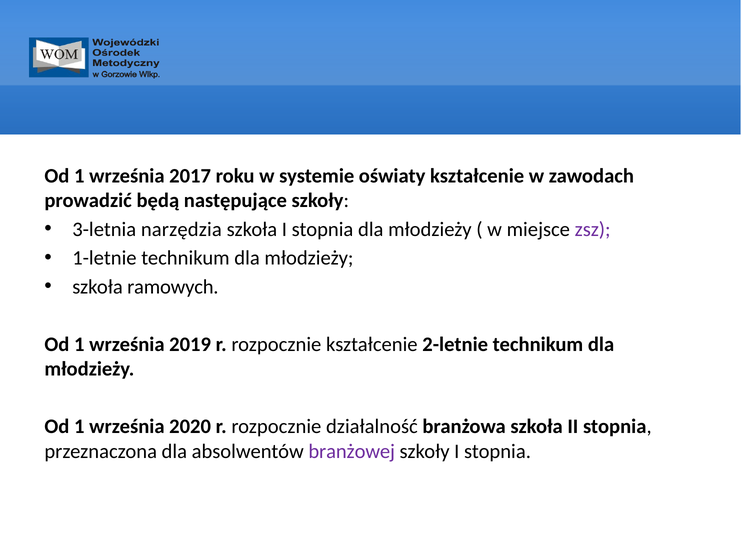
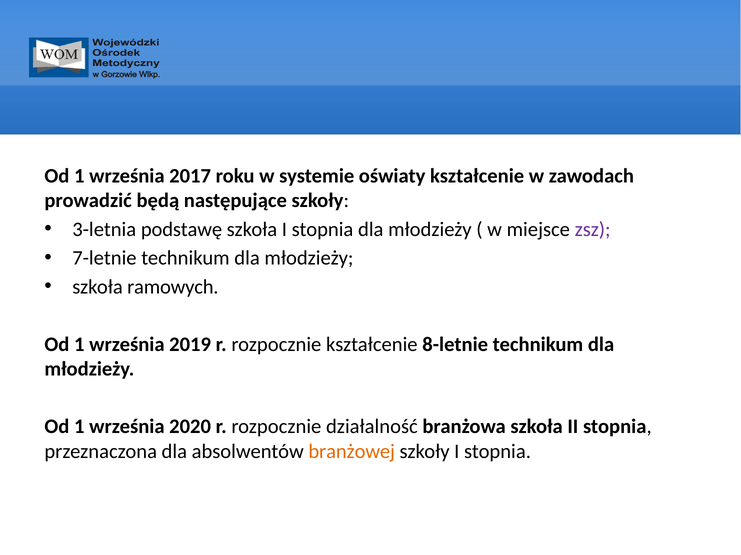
narzędzia: narzędzia -> podstawę (182, 230)
1-letnie: 1-letnie -> 7-letnie (104, 258)
2-letnie: 2-letnie -> 8-letnie (455, 345)
branżowej colour: purple -> orange (352, 452)
